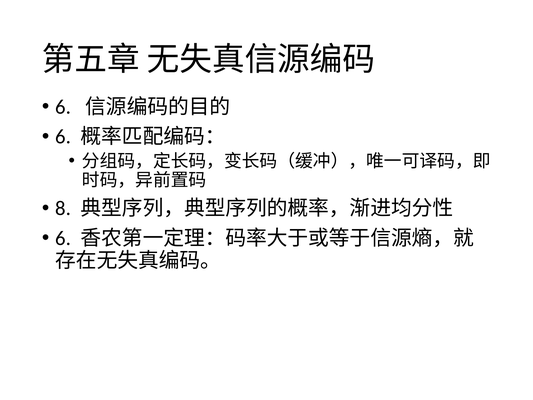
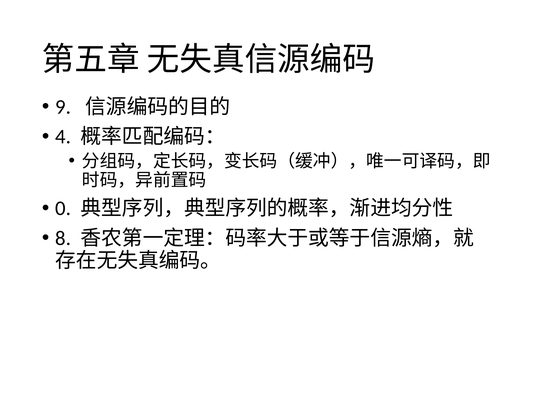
6: 6 -> 9 (63, 107)
6: 6 -> 4 (63, 137)
8: 8 -> 0 (63, 208)
6: 6 -> 8 (63, 238)
